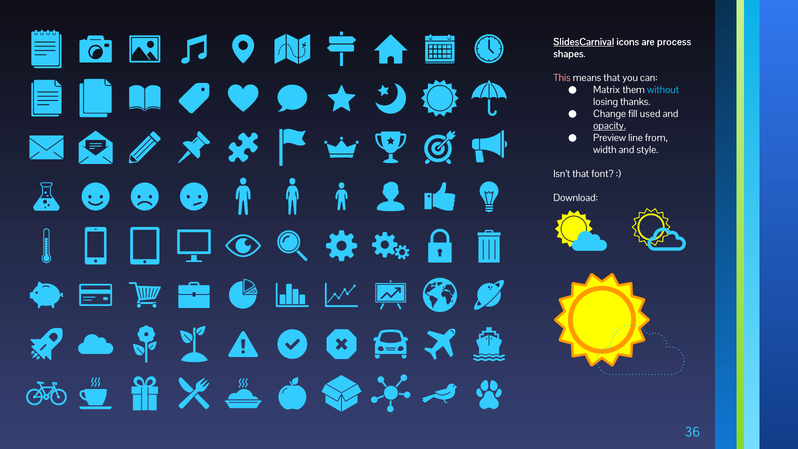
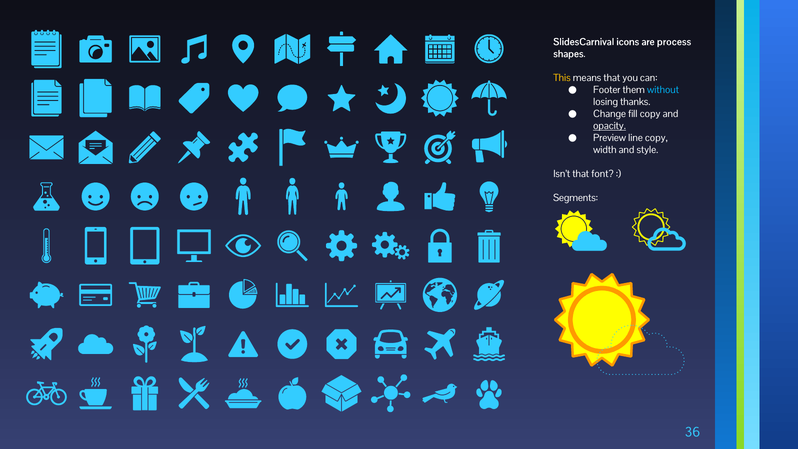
SlidesCarnival underline: present -> none (584, 42)
This colour: pink -> yellow (562, 78)
Matrix: Matrix -> Footer (607, 90)
fill used: used -> copy (650, 114)
line from: from -> copy (656, 138)
Download: Download -> Segments (576, 198)
